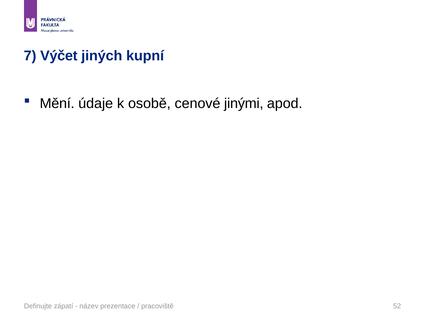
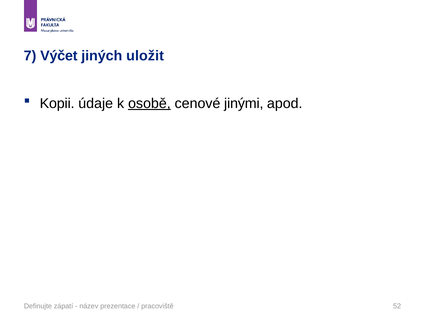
kupní: kupní -> uložit (145, 56)
Mění: Mění -> Kopii (57, 104)
osobě underline: none -> present (149, 104)
